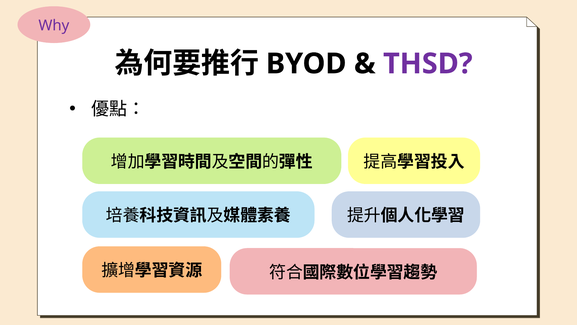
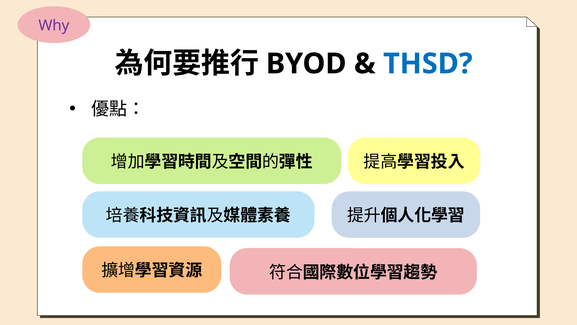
THSD colour: purple -> blue (428, 64)
